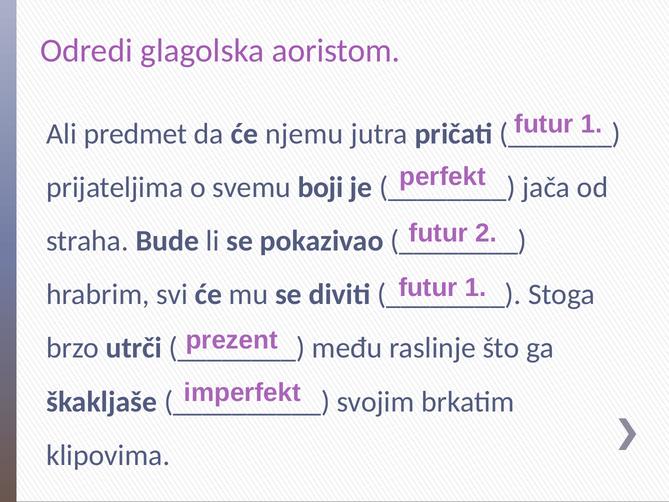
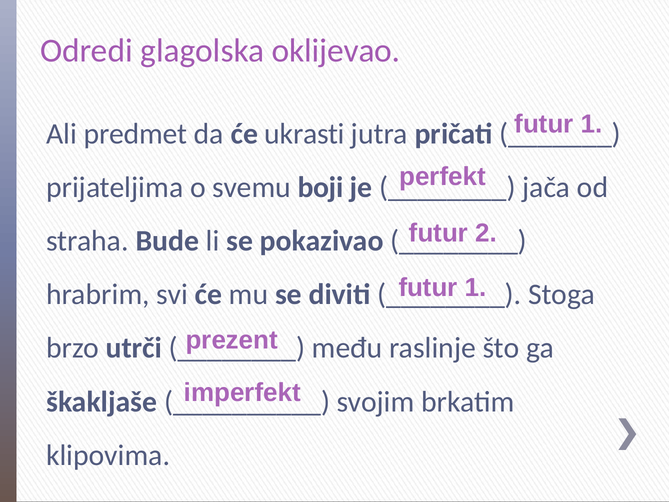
aoristom: aoristom -> oklijevao (336, 51)
njemu: njemu -> ukrasti (305, 134)
